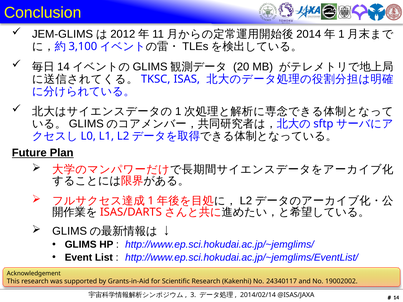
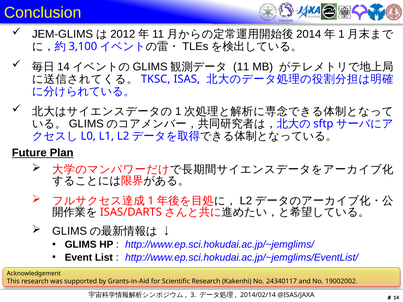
20: 20 -> 11 (241, 67)
